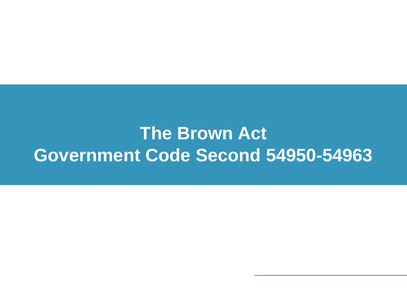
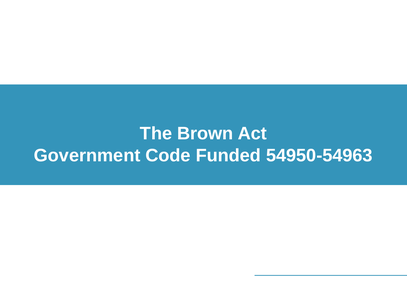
Second: Second -> Funded (228, 156)
